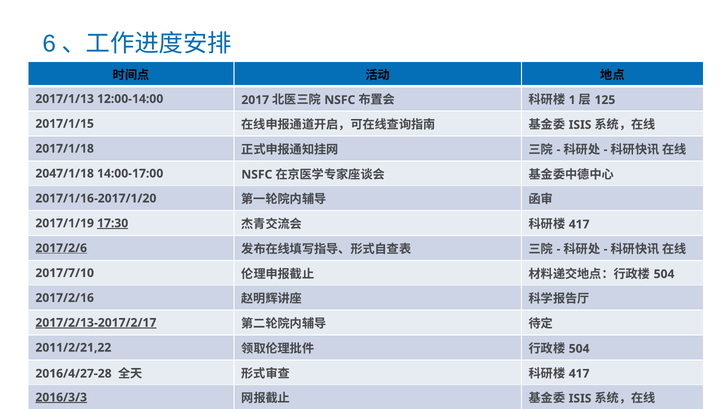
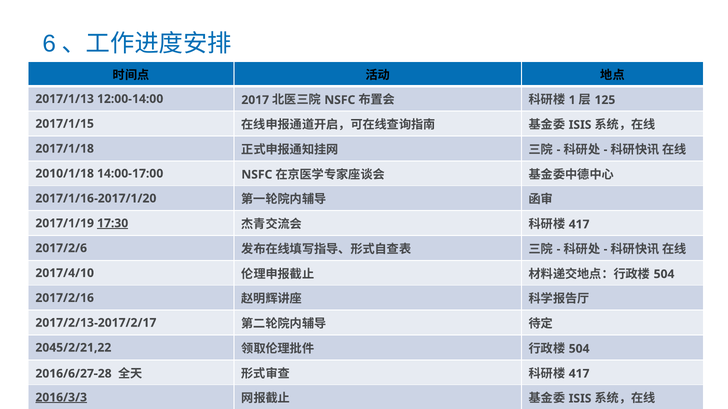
2047/1/18: 2047/1/18 -> 2010/1/18 (65, 174)
2017/2/6 underline: present -> none (61, 248)
2017/7/10: 2017/7/10 -> 2017/4/10 (65, 273)
2017/2/13-2017/2/17 underline: present -> none (96, 323)
2011/2/21,22: 2011/2/21,22 -> 2045/2/21,22 (73, 348)
2016/4/27-28: 2016/4/27-28 -> 2016/6/27-28 (74, 374)
